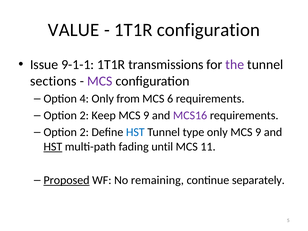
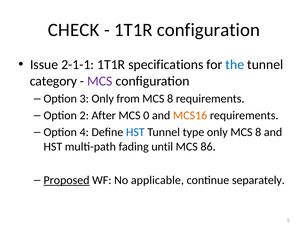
VALUE: VALUE -> CHECK (74, 30)
9-1-1: 9-1-1 -> 2-1-1 (78, 65)
transmissions: transmissions -> specifications (166, 65)
the colour: purple -> blue (235, 65)
sections: sections -> category (54, 81)
4: 4 -> 3 (84, 99)
6: 6 -> 8 (170, 99)
Keep: Keep -> After (104, 116)
9: 9 -> 0 (146, 116)
MCS16 colour: purple -> orange (190, 116)
2: 2 -> 4 (84, 132)
only MCS 9: 9 -> 8 (258, 132)
HST underline: present -> none (53, 147)
11: 11 -> 86 (208, 147)
remaining: remaining -> applicable (157, 180)
